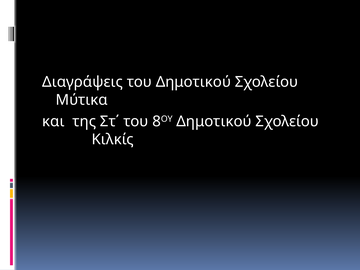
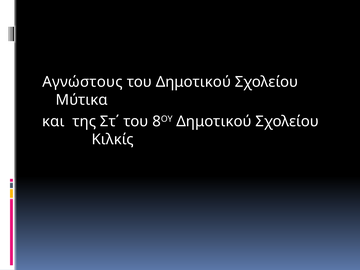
Διαγράψεις: Διαγράψεις -> Αγνώστους (83, 82)
